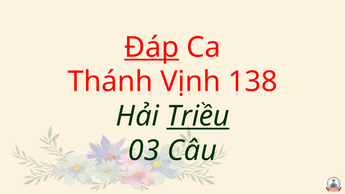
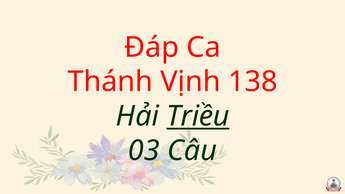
Đáp underline: present -> none (152, 47)
